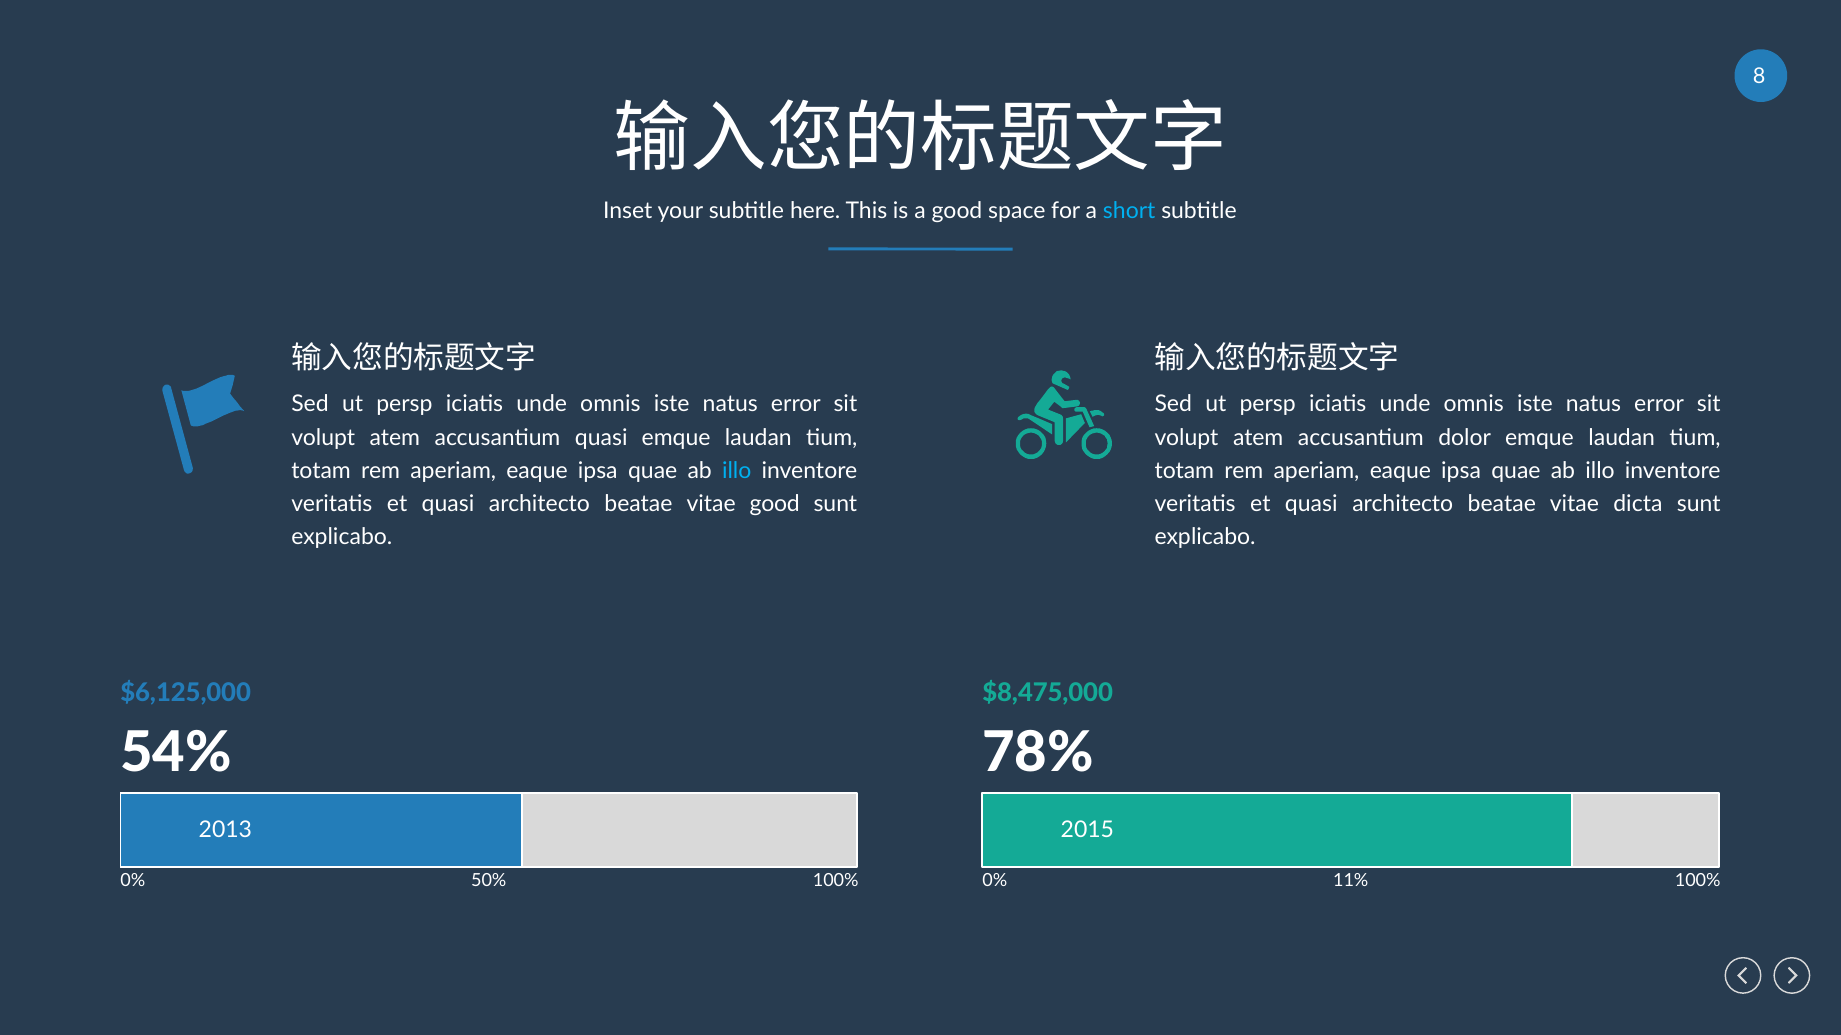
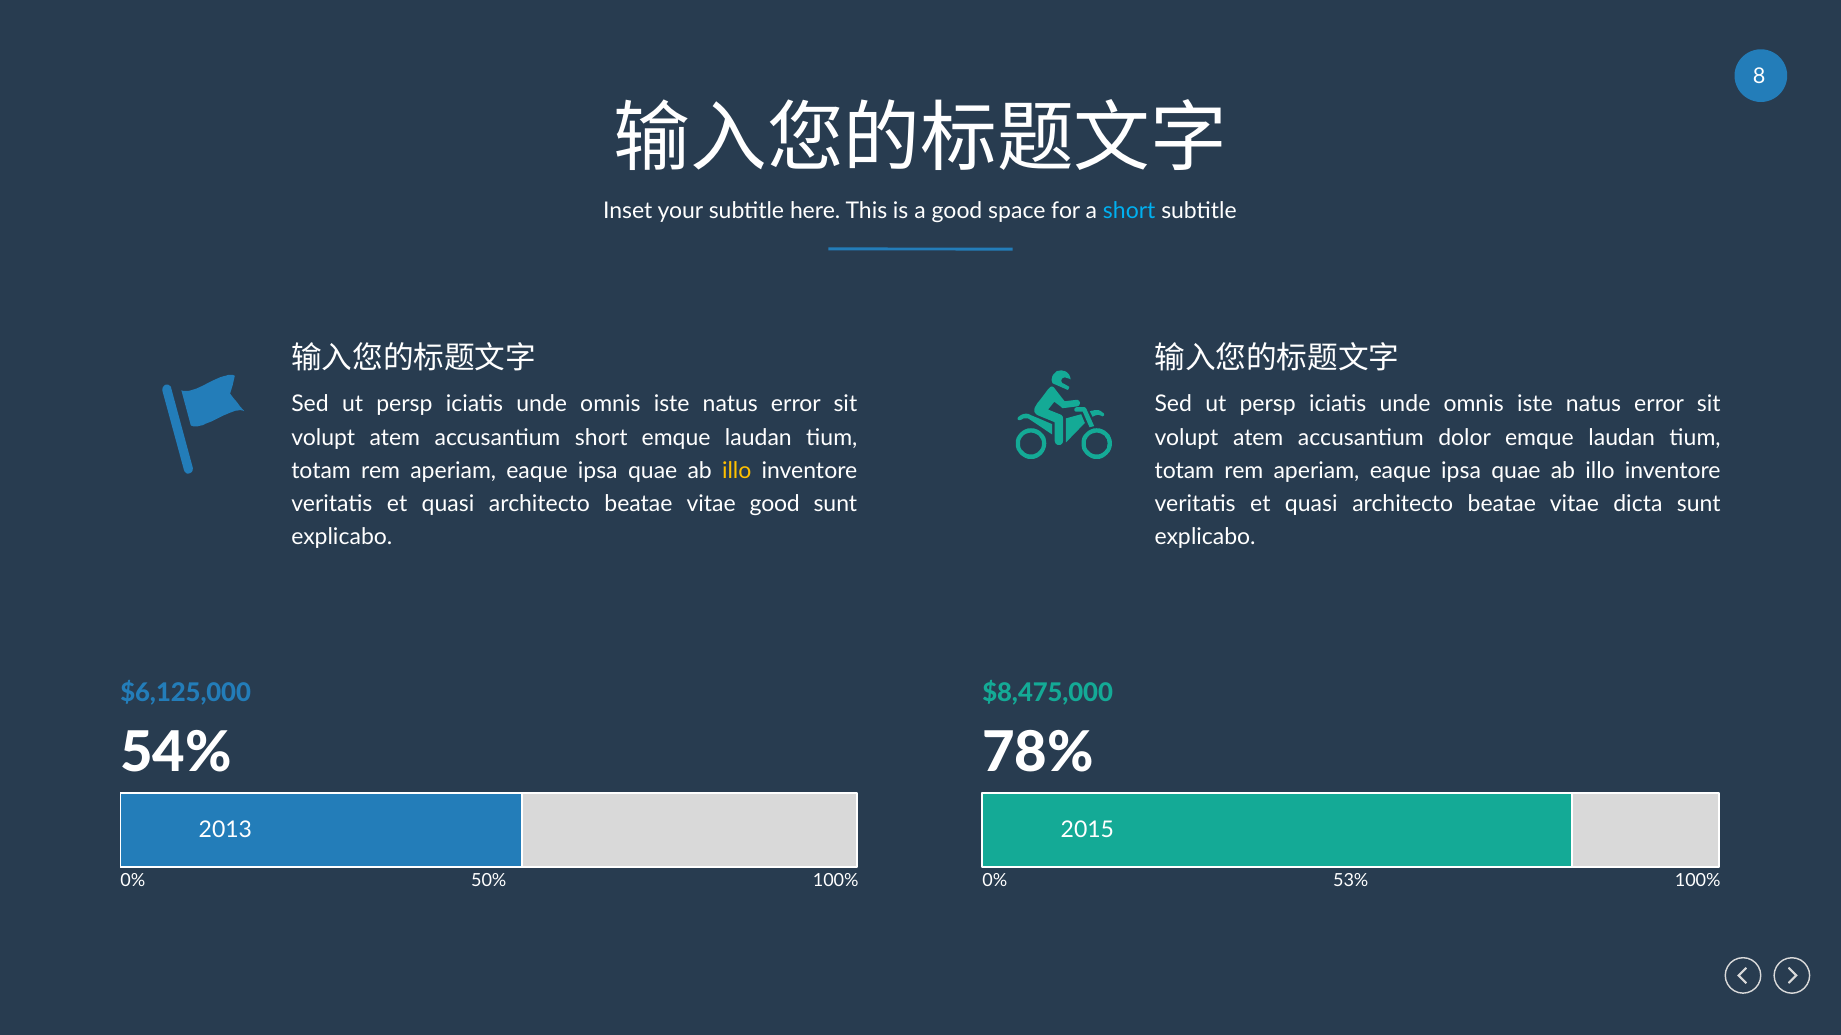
accusantium quasi: quasi -> short (601, 438)
illo colour: light blue -> yellow (737, 471)
11%: 11% -> 53% (1351, 881)
